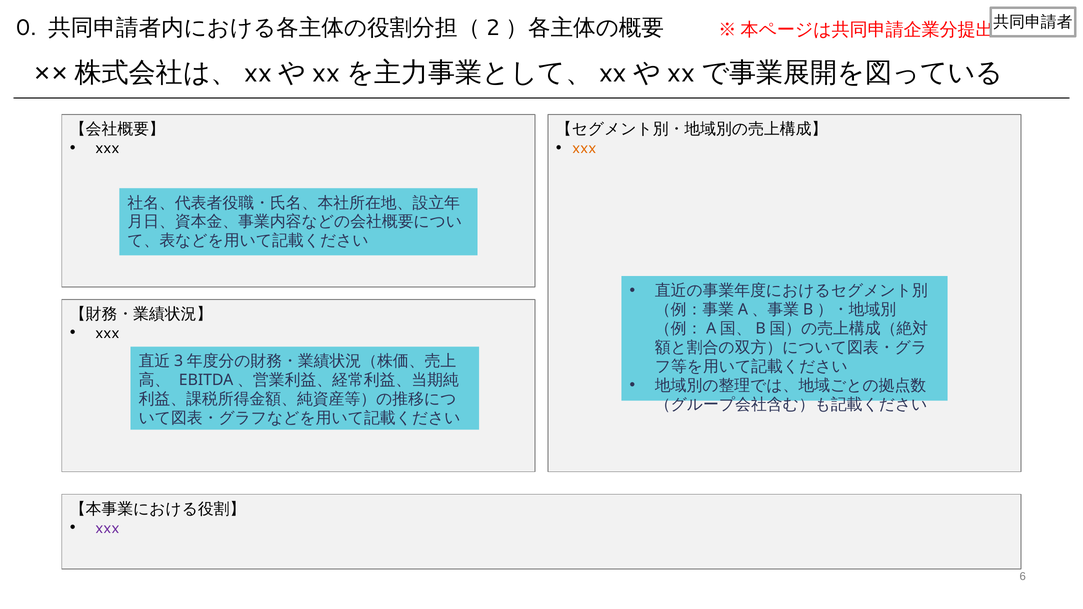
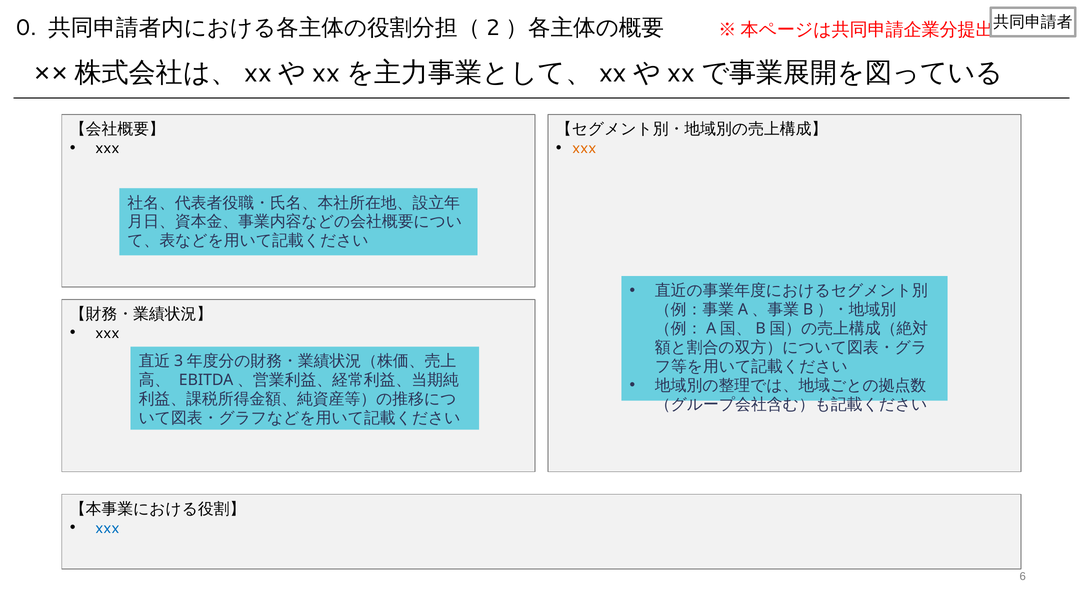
xxx colour: purple -> blue (107, 528)
